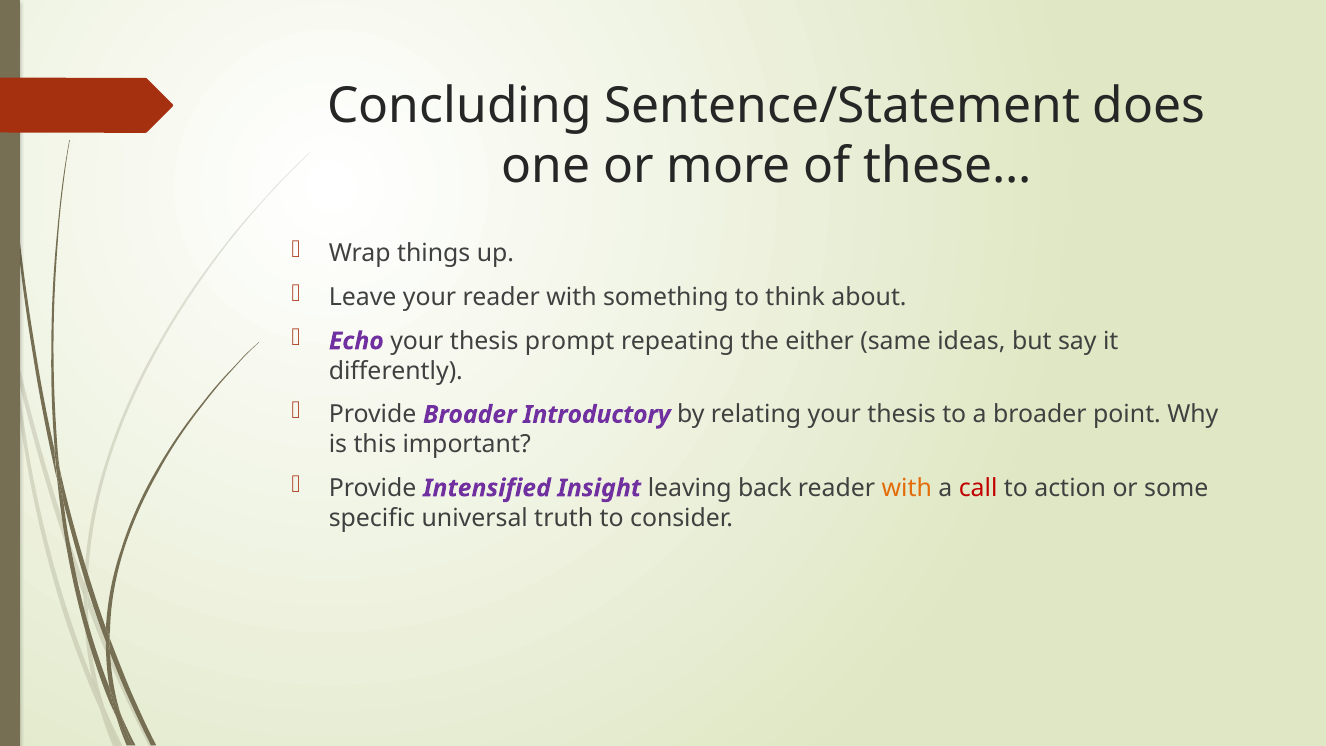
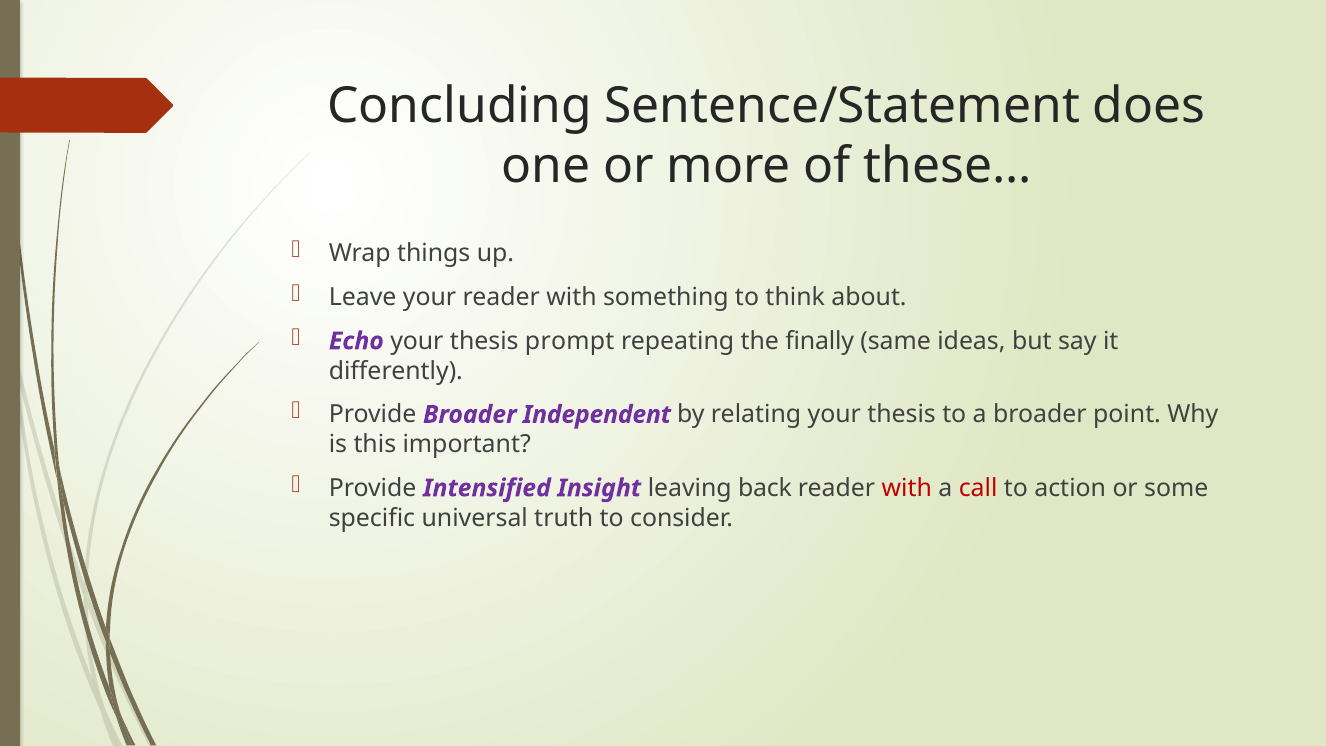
either: either -> finally (820, 341)
Introductory: Introductory -> Independent (597, 414)
with colour: orange -> red (907, 488)
